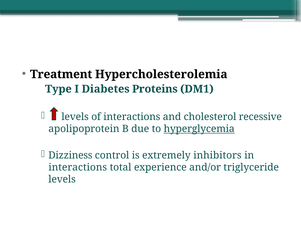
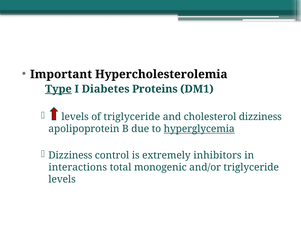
Treatment: Treatment -> Important (61, 75)
Type underline: none -> present (58, 89)
of interactions: interactions -> triglyceride (132, 117)
cholesterol recessive: recessive -> dizziness (260, 117)
experience: experience -> monogenic (160, 168)
